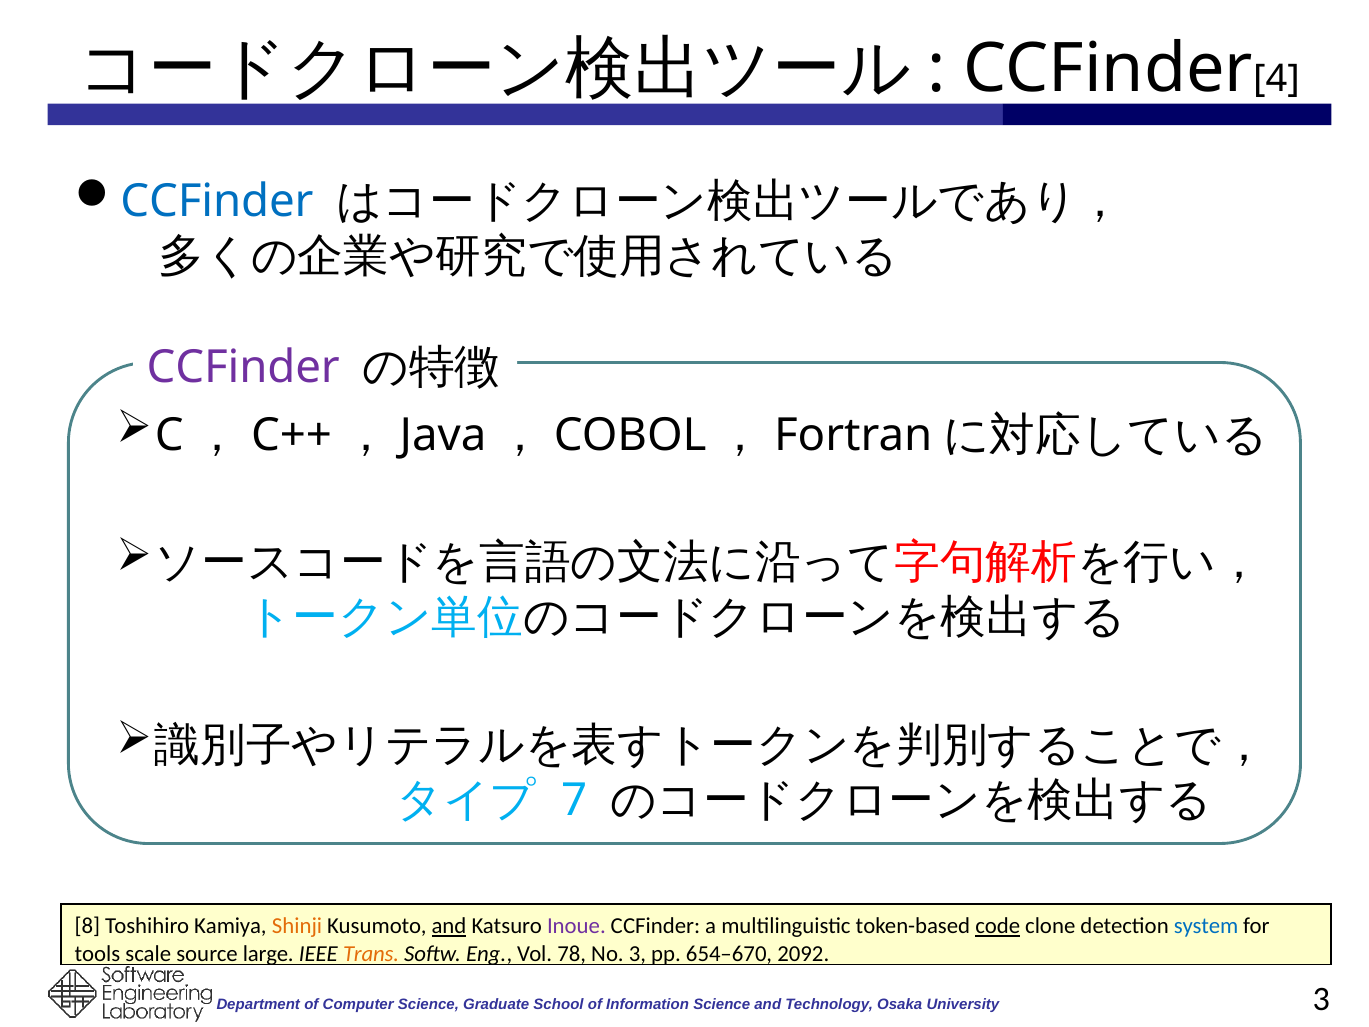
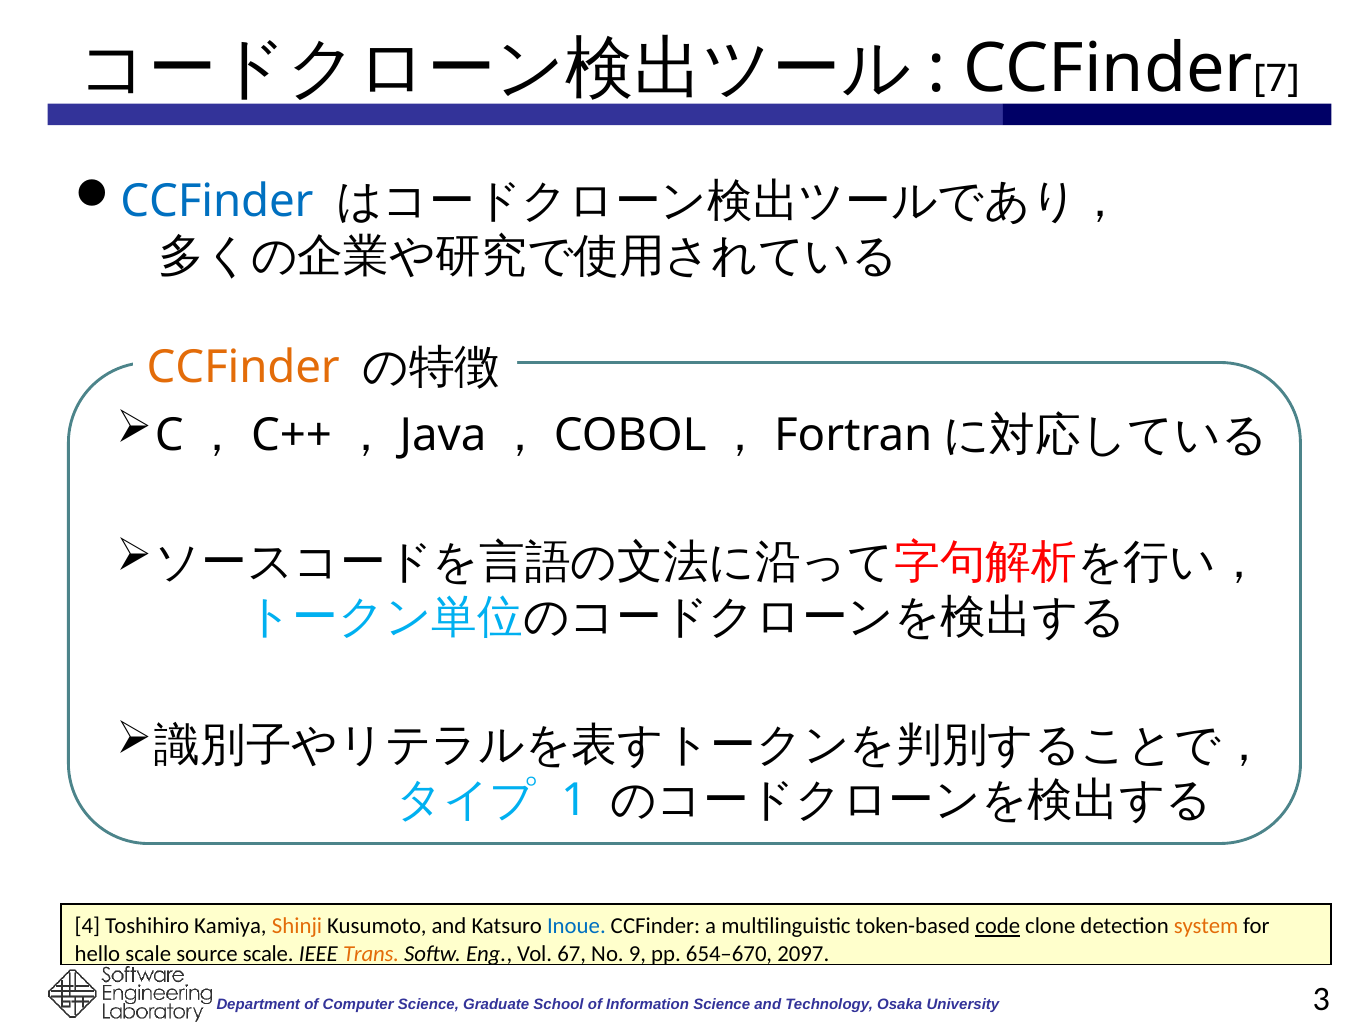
4: 4 -> 7 (1277, 79)
CCFinder colour: purple -> orange (243, 367)
7: 7 -> 1 (574, 800)
8: 8 -> 4 (87, 926)
and underline: present -> none (449, 926)
Inoue colour: purple -> blue (576, 926)
system colour: blue -> orange (1206, 926)
tools: tools -> hello (97, 953)
source large: large -> scale (268, 953)
78: 78 -> 67 (572, 953)
No 3: 3 -> 9 (637, 953)
2092: 2092 -> 2097 (803, 953)
